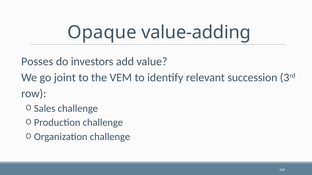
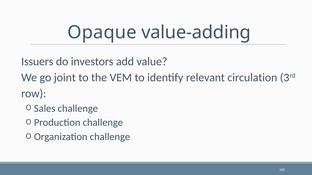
Posses: Posses -> Issuers (37, 62)
succession: succession -> circulation (252, 78)
